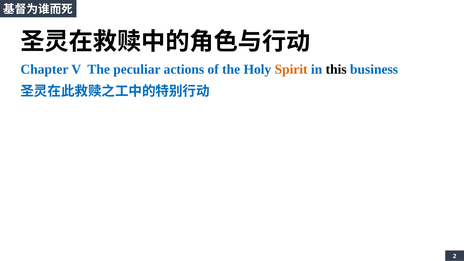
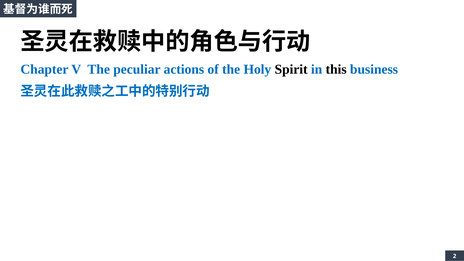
Spirit colour: orange -> black (291, 69)
